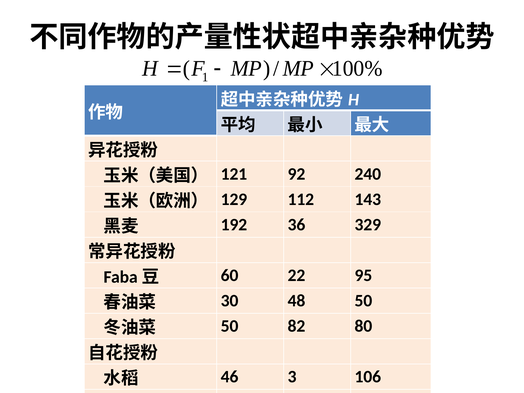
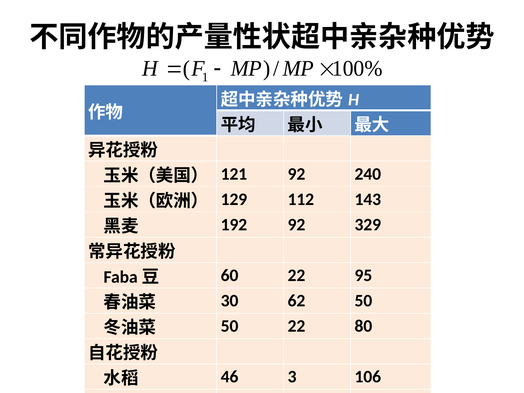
192 36: 36 -> 92 (296, 225)
48: 48 -> 62 (296, 301)
50 82: 82 -> 22 (296, 326)
